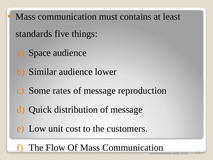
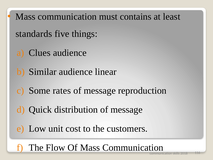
Space: Space -> Clues (40, 53)
lower: lower -> linear (106, 72)
